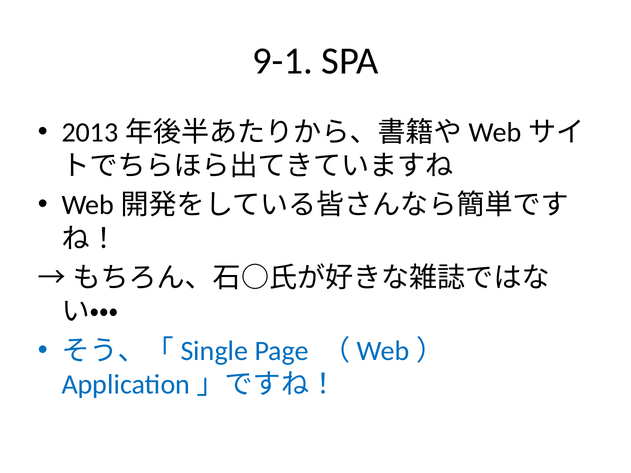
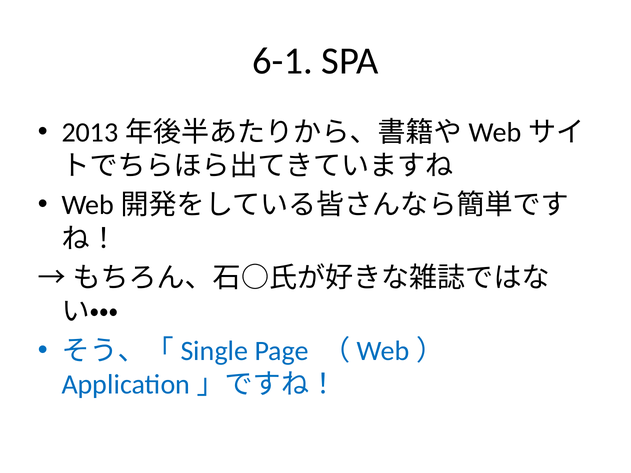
9-1: 9-1 -> 6-1 (282, 61)
